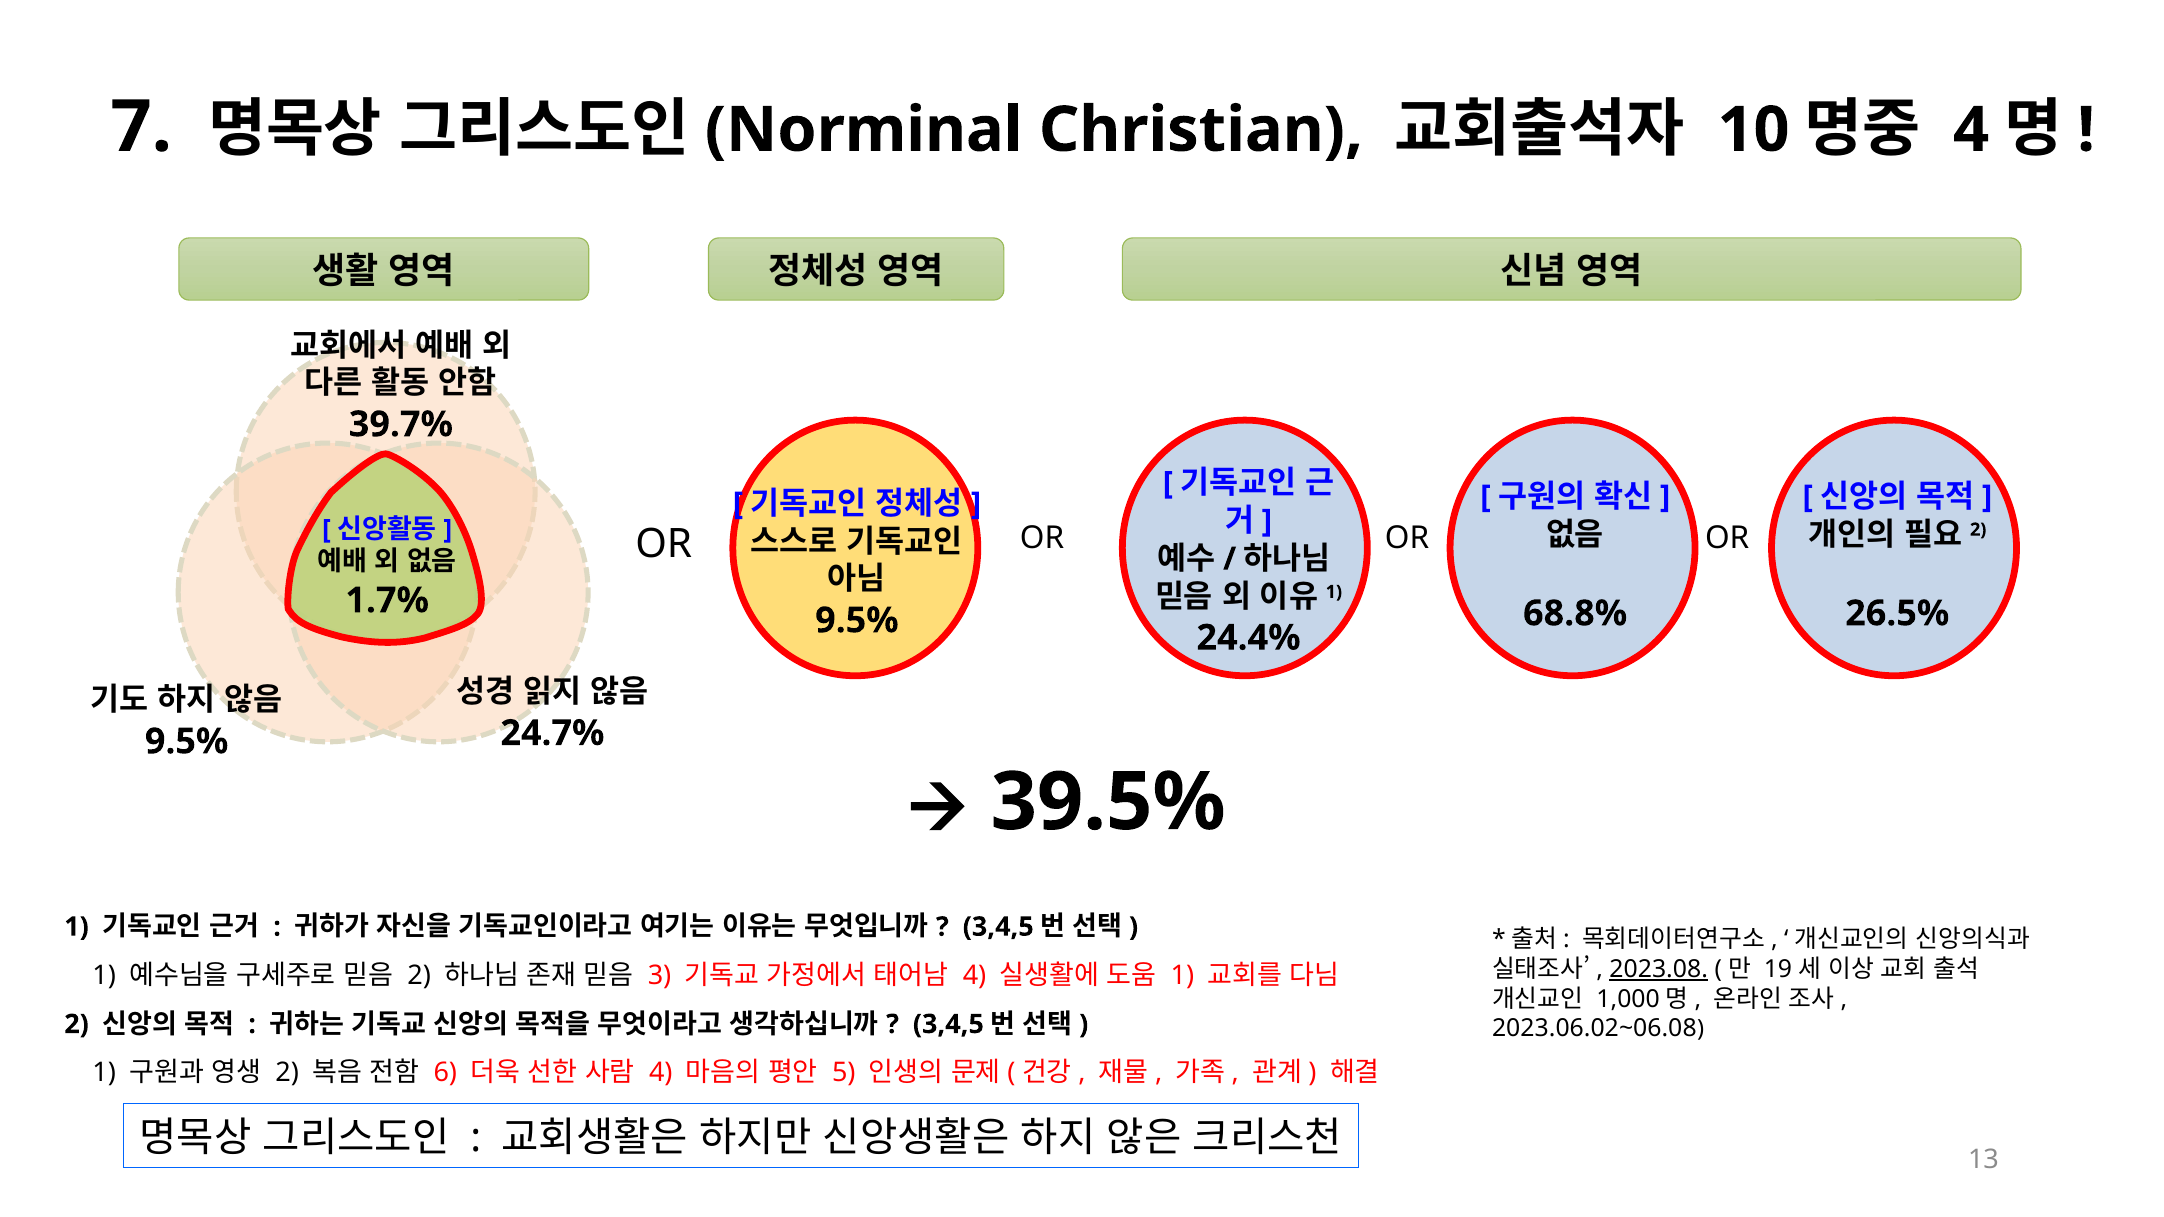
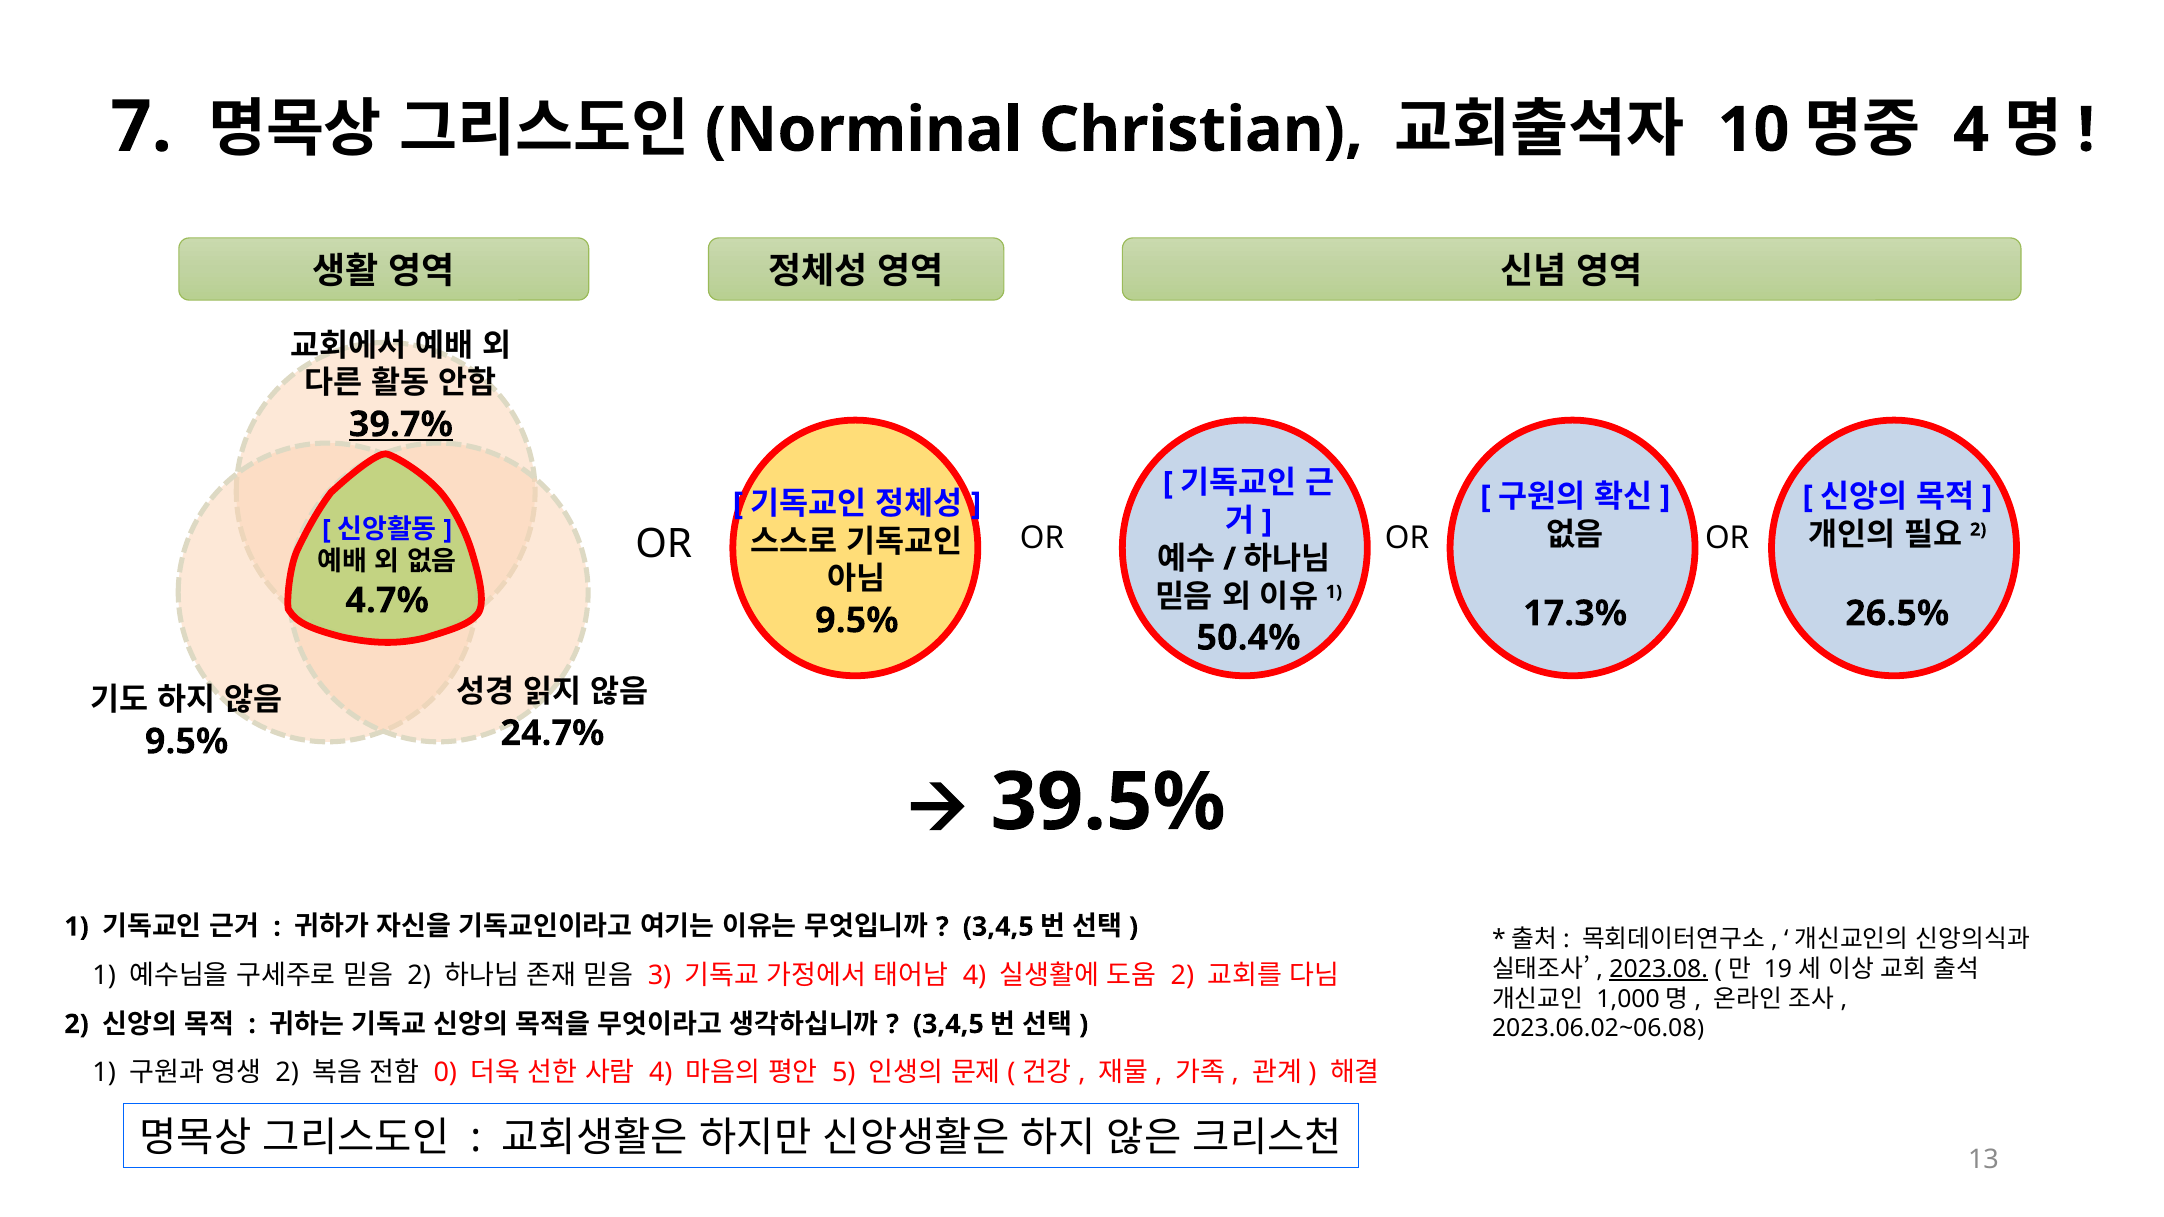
39.7% underline: none -> present (401, 424)
1.7%: 1.7% -> 4.7% (387, 600)
68.8%: 68.8% -> 17.3% (1575, 614)
24.4%: 24.4% -> 50.4% (1249, 638)
1: 1 -> 2 (1182, 976)
6: 6 -> 0 (445, 1073)
